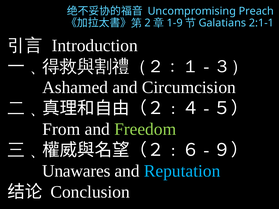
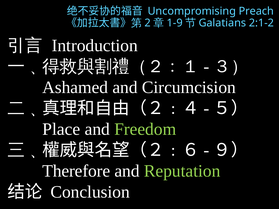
2:1-1: 2:1-1 -> 2:1-2 (261, 23)
From: From -> Place (61, 129)
Unawares: Unawares -> Therefore (76, 171)
Reputation colour: light blue -> light green (182, 171)
